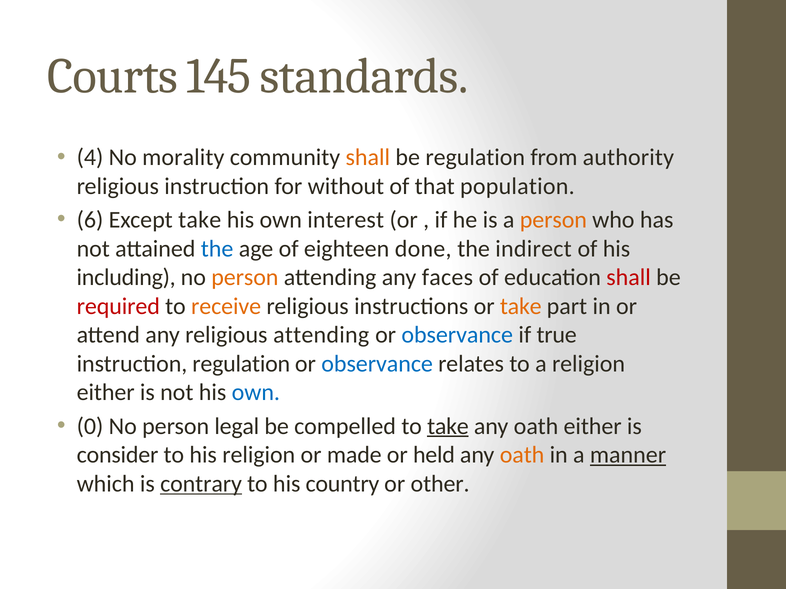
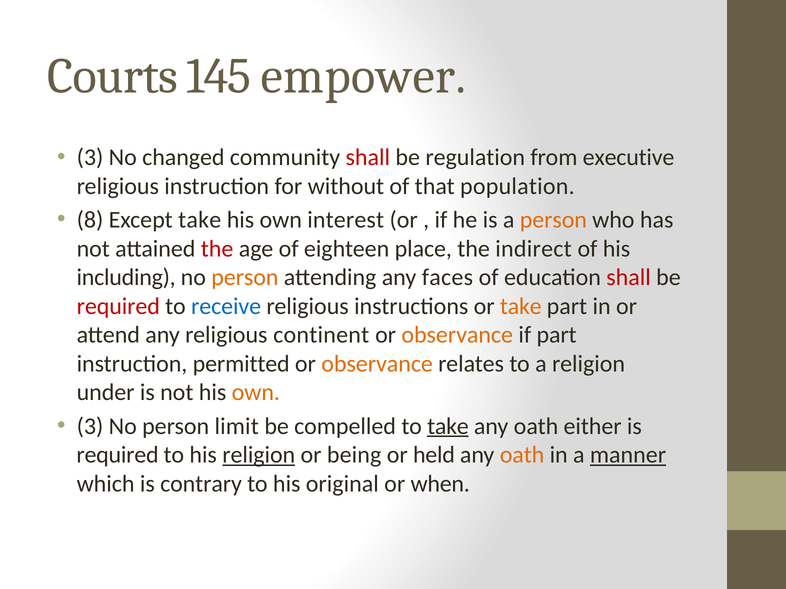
standards: standards -> empower (363, 76)
4: 4 -> 3 (90, 158)
morality: morality -> changed (183, 158)
shall colour: orange -> red (368, 158)
authority: authority -> executive (629, 158)
6: 6 -> 8 (90, 220)
the colour: blue -> red (217, 249)
done: done -> place (423, 249)
receive colour: orange -> blue (226, 306)
religious attending: attending -> continent (321, 335)
observance colour: blue -> orange (457, 335)
if true: true -> part (557, 335)
instruction regulation: regulation -> permitted (241, 364)
observance colour: blue -> orange (377, 364)
either: either -> under (106, 393)
own colour: blue -> orange (256, 393)
0: 0 -> 3 (90, 426)
legal: legal -> limit (237, 426)
consider: consider -> required (118, 455)
religion underline: none -> present (259, 455)
made: made -> being (354, 455)
contrary underline: present -> none (201, 484)
country: country -> original (342, 484)
other: other -> when (440, 484)
